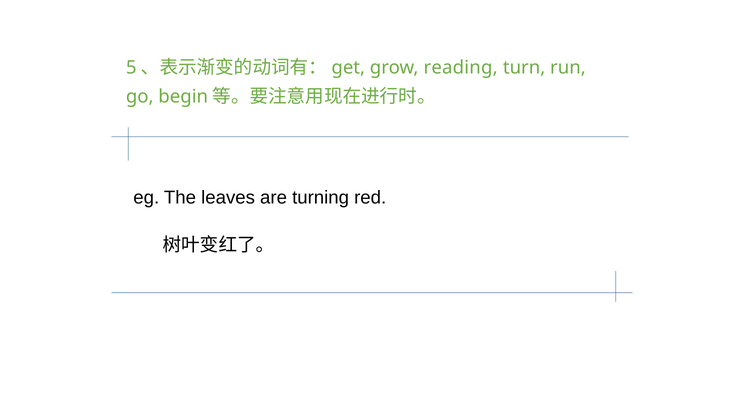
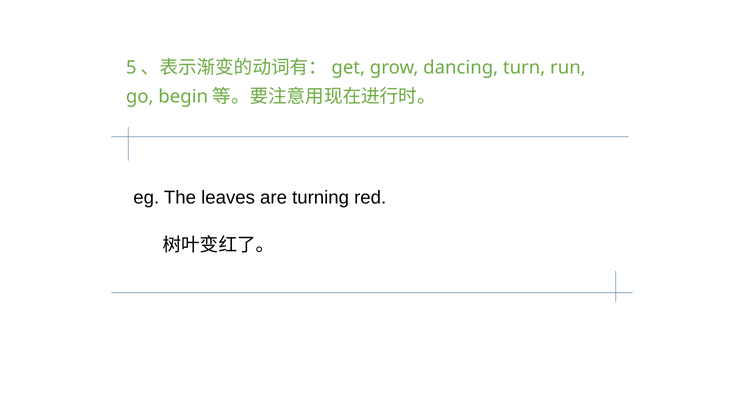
reading: reading -> dancing (461, 67)
